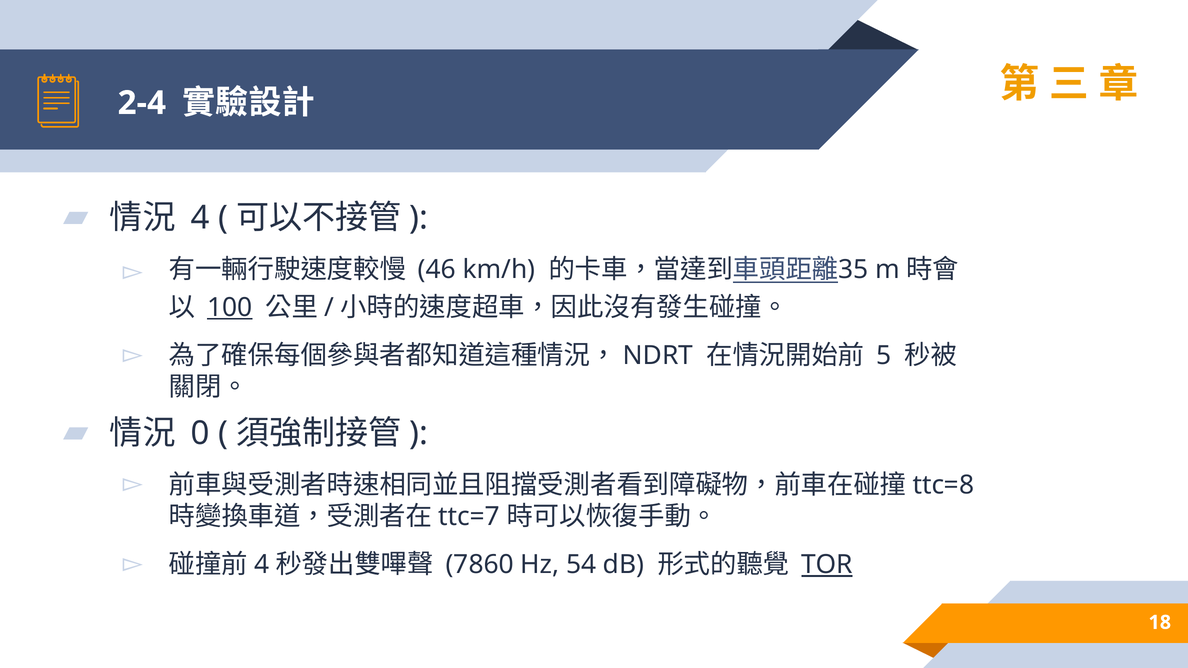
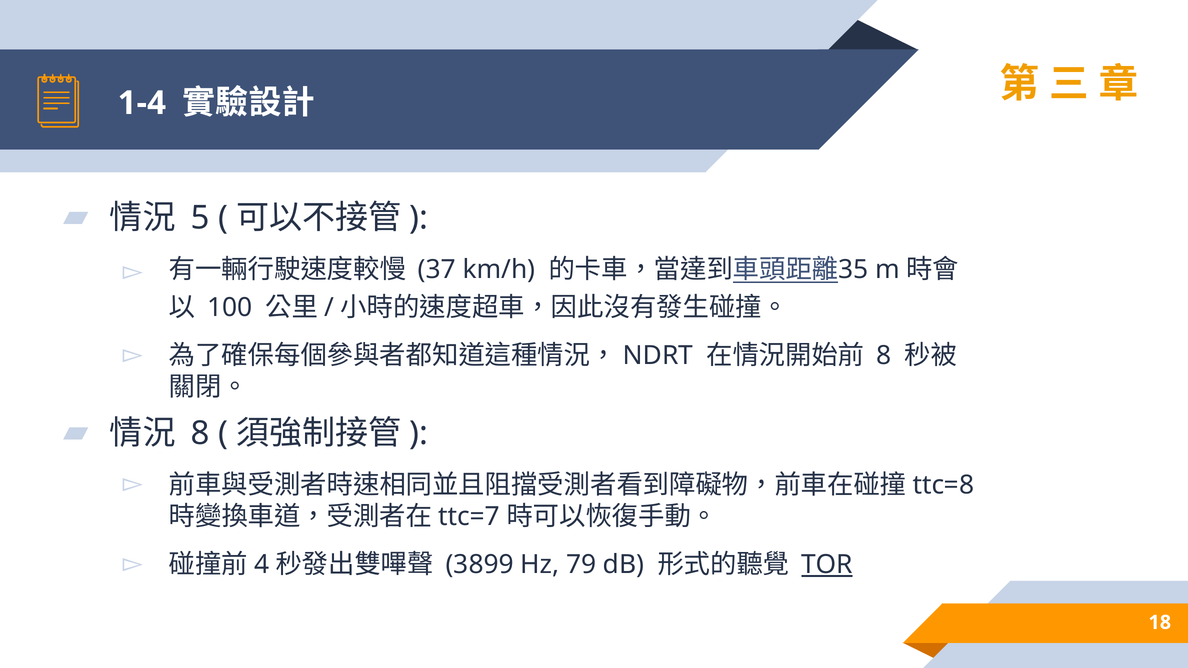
2-4: 2-4 -> 1-4 (142, 103)
4: 4 -> 5 (200, 218)
46: 46 -> 37 (437, 270)
100 underline: present -> none (230, 308)
5: 5 -> 8 (884, 356)
0: 0 -> 8 (200, 433)
7860: 7860 -> 3899 (480, 565)
54: 54 -> 79 (581, 565)
